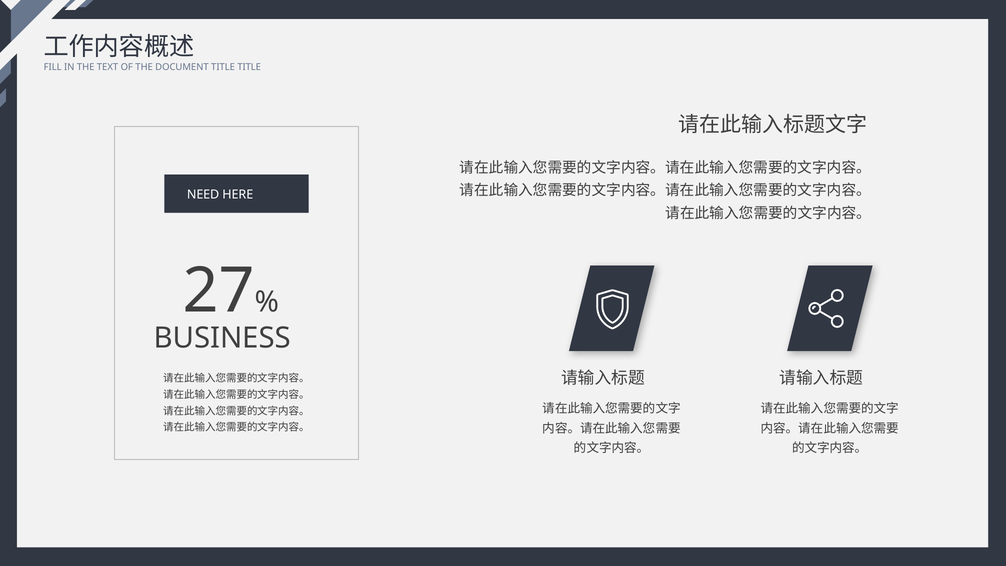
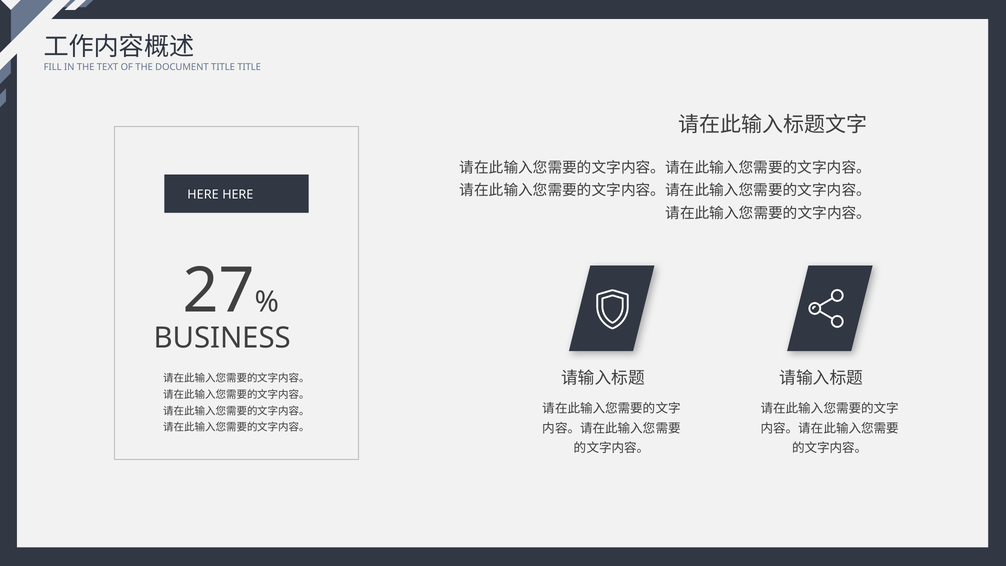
NEED: NEED -> HERE (203, 194)
